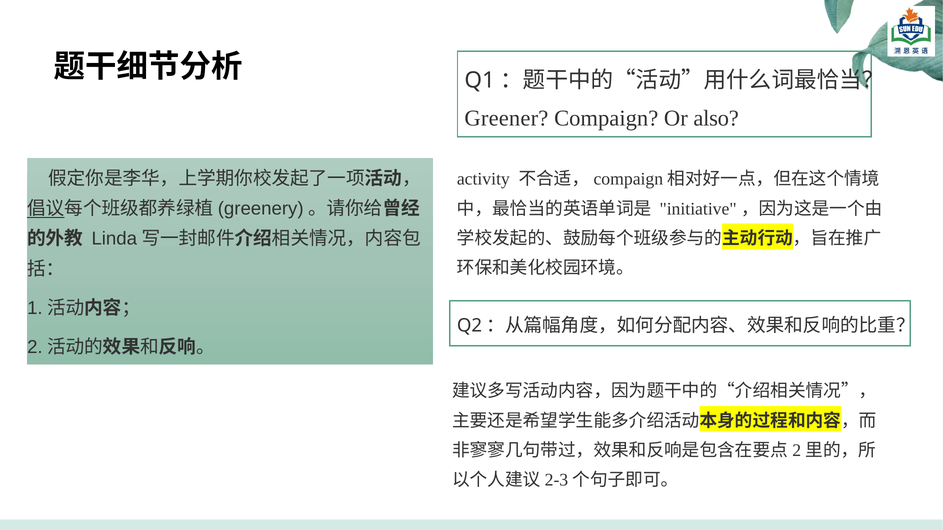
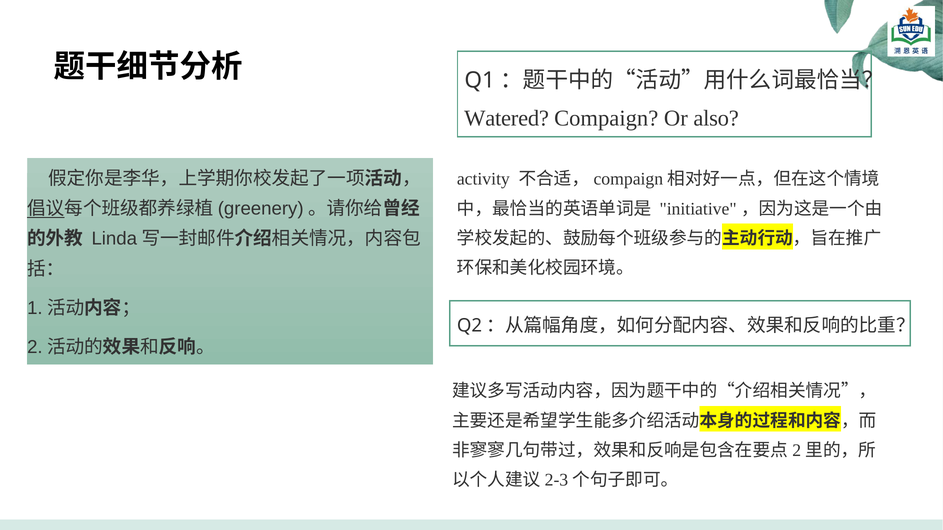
Greener: Greener -> Watered (507, 119)
